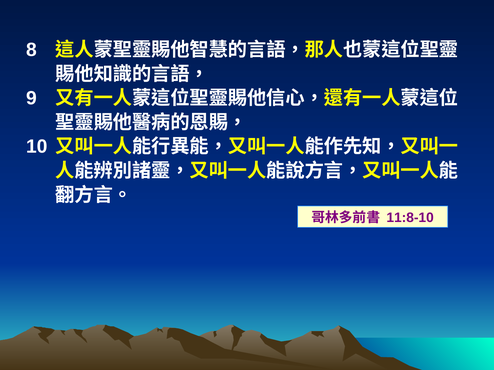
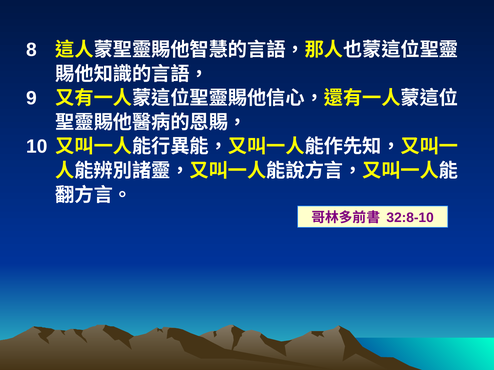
11:8-10: 11:8-10 -> 32:8-10 (410, 218)
